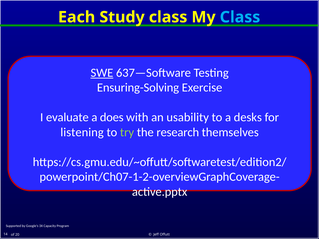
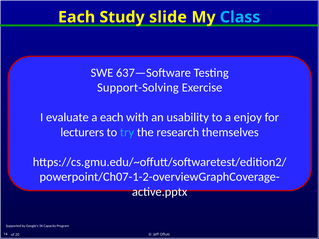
Study class: class -> slide (168, 17)
SWE underline: present -> none (102, 73)
Ensuring-Solving: Ensuring-Solving -> Support-Solving (138, 88)
a does: does -> each (112, 117)
desks: desks -> enjoy (248, 117)
listening: listening -> lecturers (82, 132)
try colour: light green -> light blue (127, 132)
